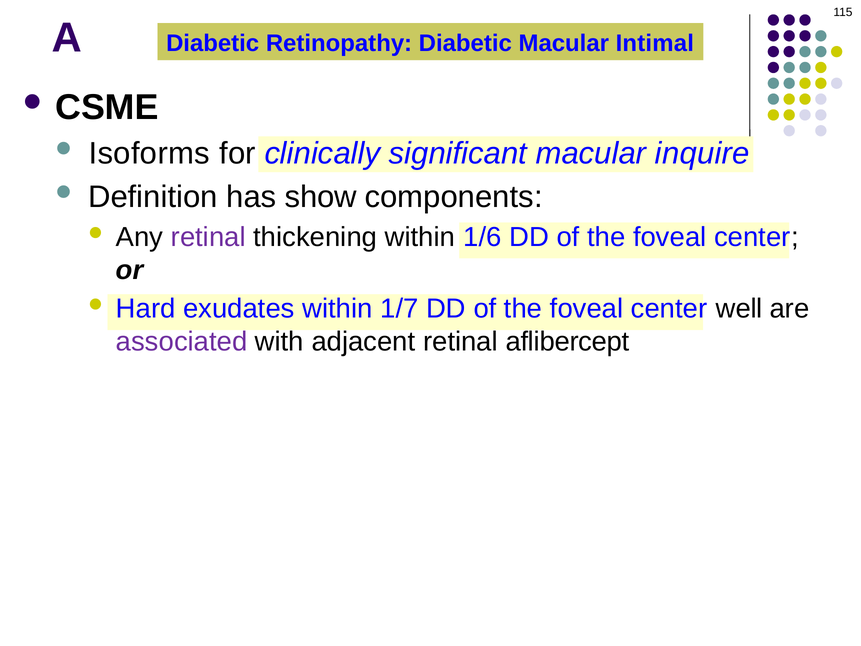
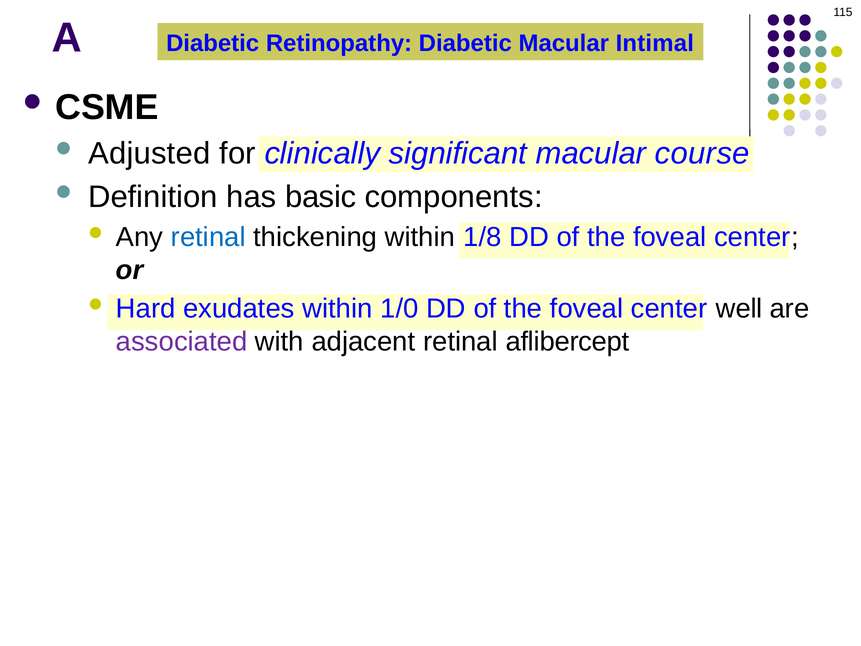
Isoforms: Isoforms -> Adjusted (149, 153)
inquire: inquire -> course (702, 153)
show: show -> basic (321, 197)
retinal colour: purple -> blue (208, 237)
1/6: 1/6 -> 1/8 (483, 237)
1/7: 1/7 -> 1/0 (399, 309)
